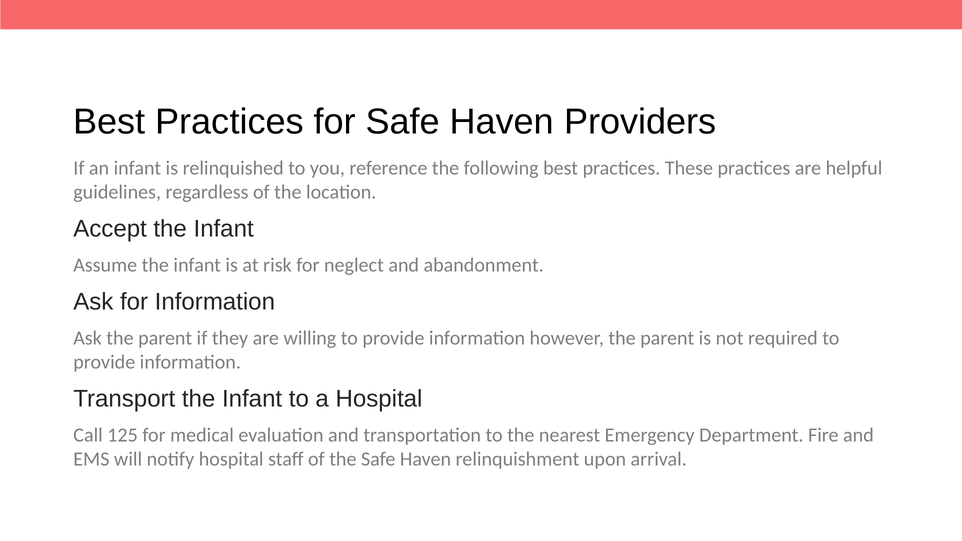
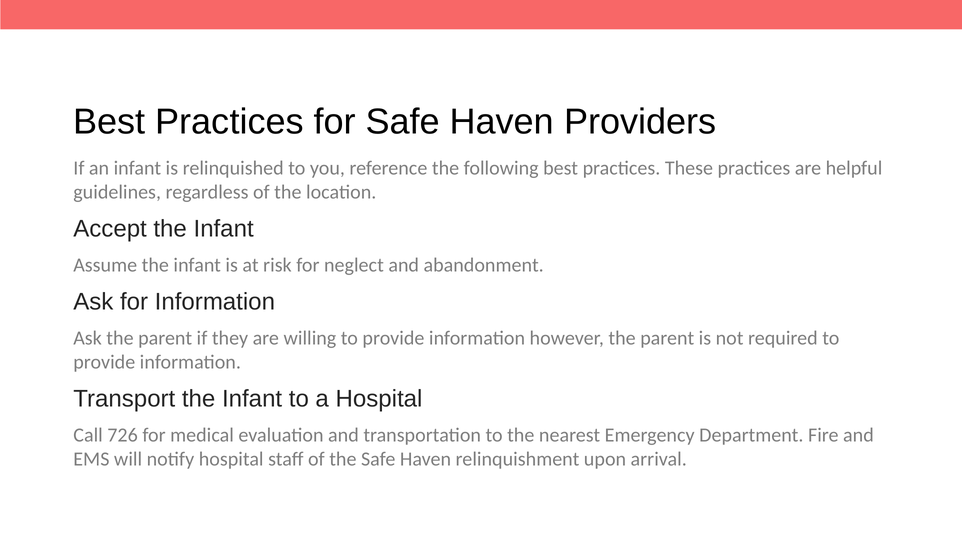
125: 125 -> 726 (123, 435)
